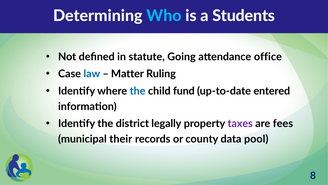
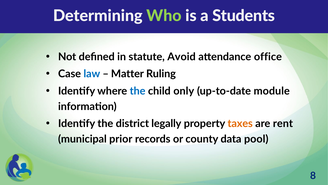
Who colour: light blue -> light green (164, 16)
Going: Going -> Avoid (181, 57)
fund: fund -> only (184, 91)
entered: entered -> module (272, 91)
taxes colour: purple -> orange (240, 123)
fees: fees -> rent (283, 123)
their: their -> prior (121, 139)
